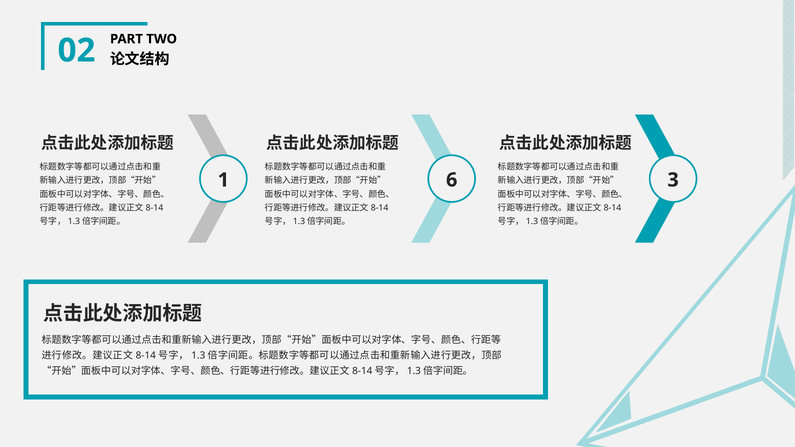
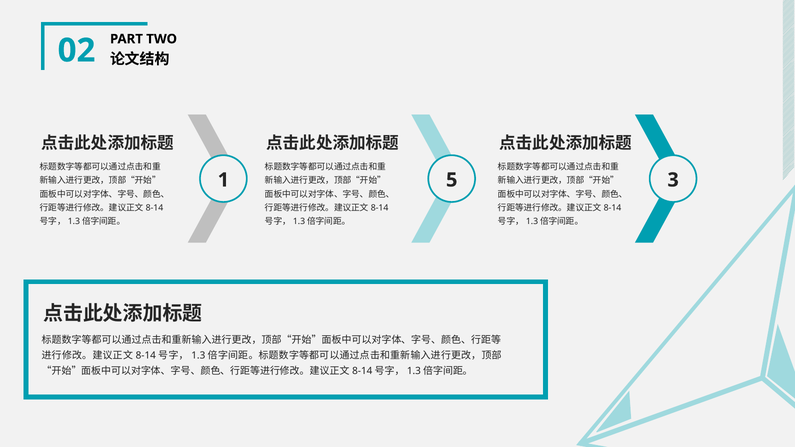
6: 6 -> 5 (452, 180)
